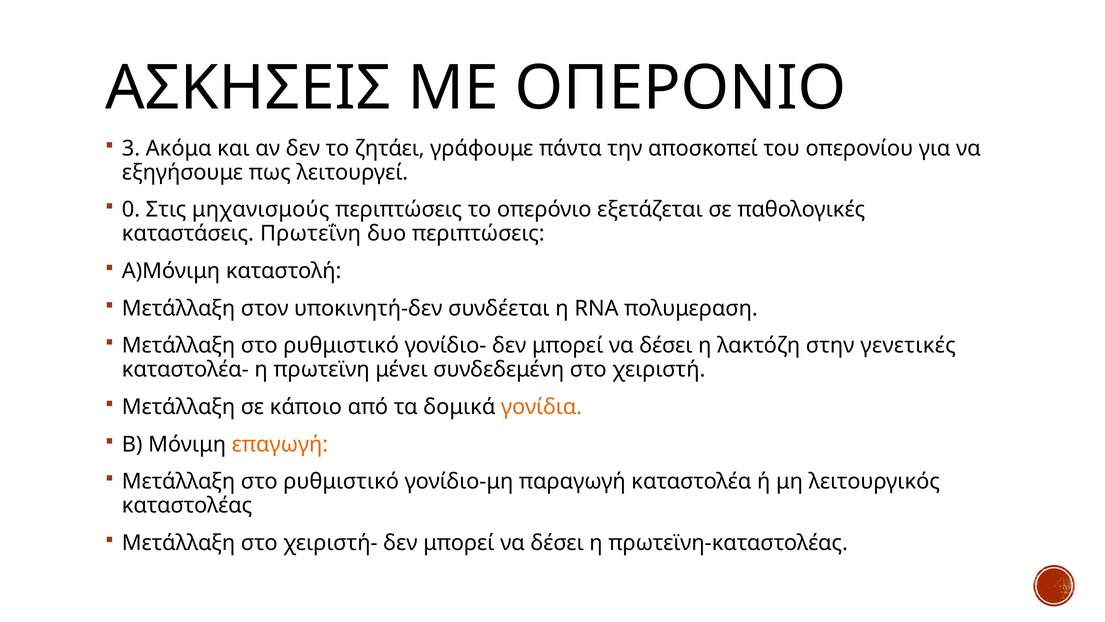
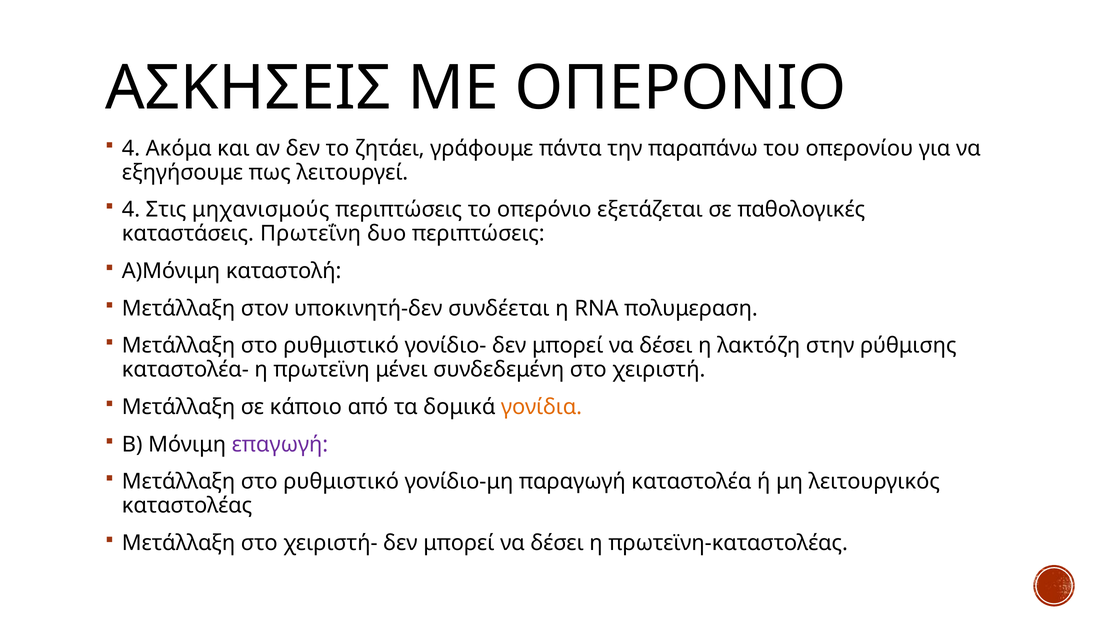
3: 3 -> 4 (131, 149)
αποσκοπεί: αποσκοπεί -> παραπάνω (703, 149)
0: 0 -> 4 (131, 210)
γενετικές: γενετικές -> ρύθμισης (908, 346)
επαγωγή colour: orange -> purple (280, 444)
